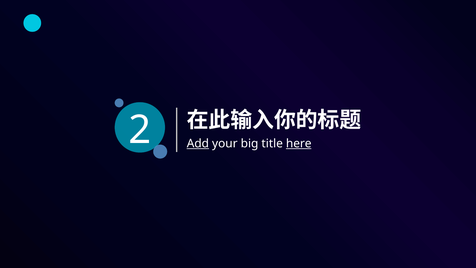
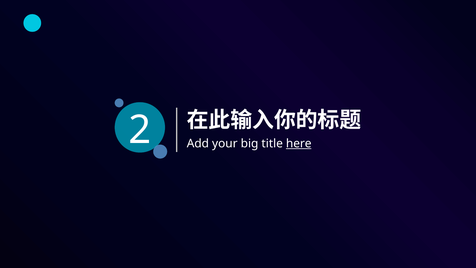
Add underline: present -> none (198, 143)
